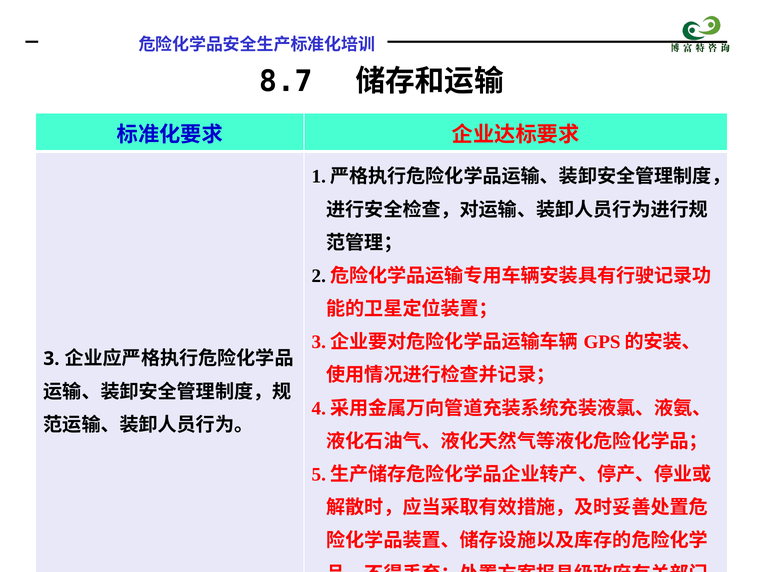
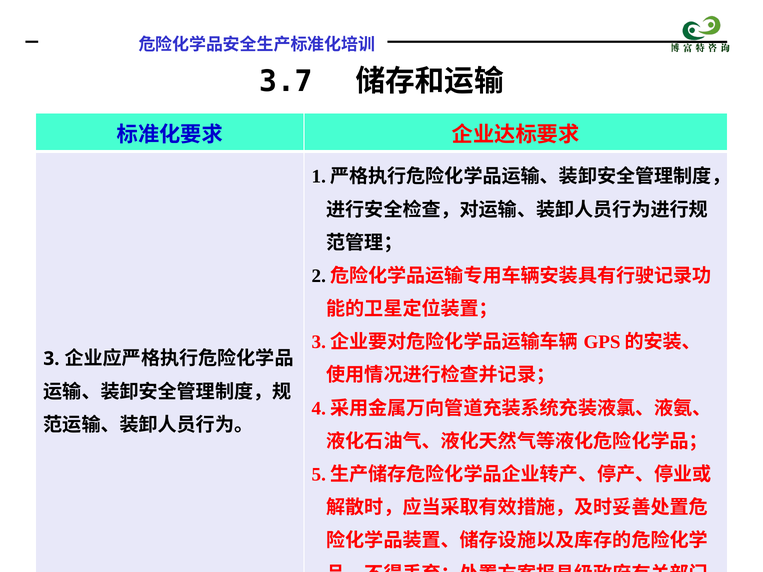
8.7: 8.7 -> 3.7 (286, 81)
